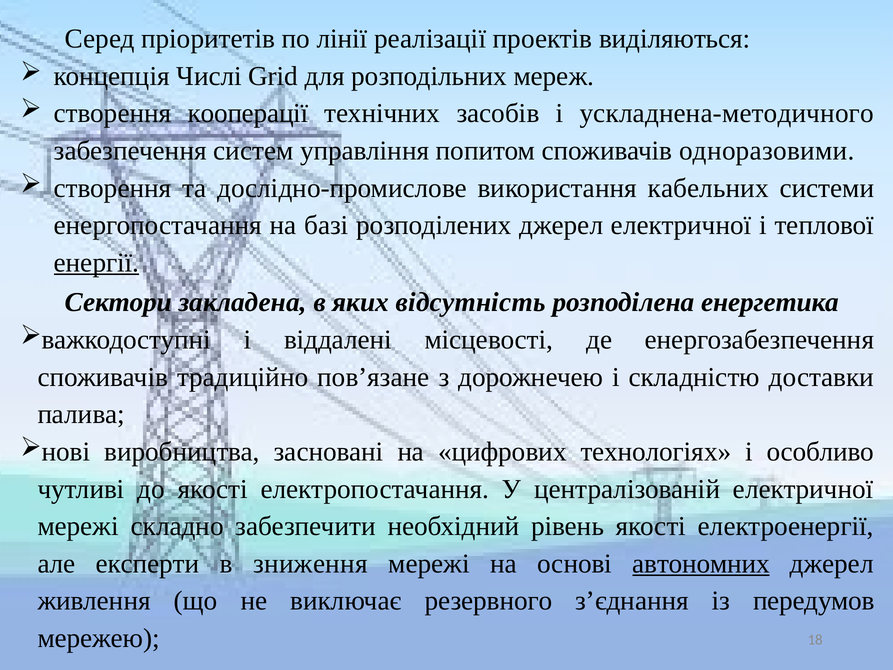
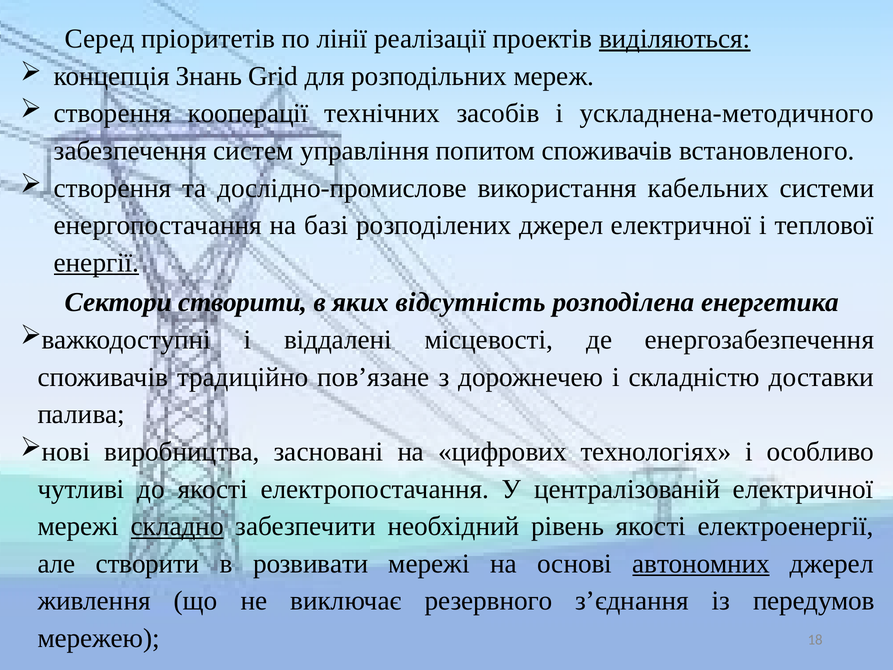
виділяються underline: none -> present (675, 39)
Числі: Числі -> Знань (209, 76)
одноразовими: одноразовими -> встановленого (767, 151)
Сектори закладена: закладена -> створити (243, 302)
складно underline: none -> present (177, 526)
але експерти: експерти -> створити (148, 563)
зниження: зниження -> розвивати (311, 563)
